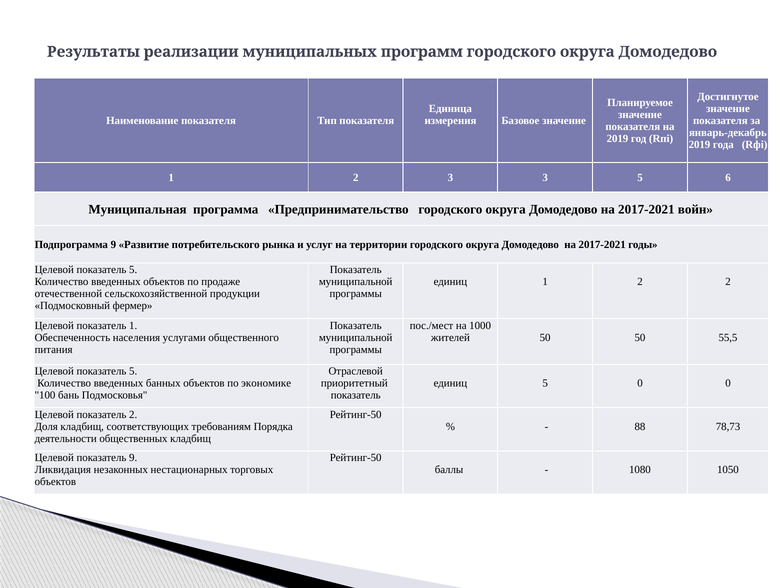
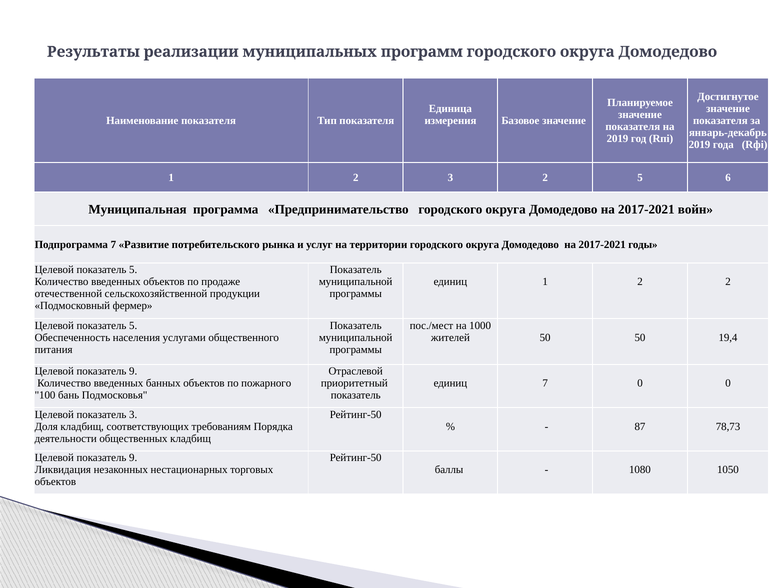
3 3: 3 -> 2 (545, 178)
Подпрограмма 9: 9 -> 7 (113, 245)
1: 1 -> 5 (133, 325)
55,5: 55,5 -> 19,4 (728, 337)
5: 5 -> 9 (133, 371)
экономике: экономике -> пожарного (266, 383)
единиц 5: 5 -> 7 (545, 383)
показатель 2: 2 -> 3 (133, 415)
88: 88 -> 87 (640, 427)
